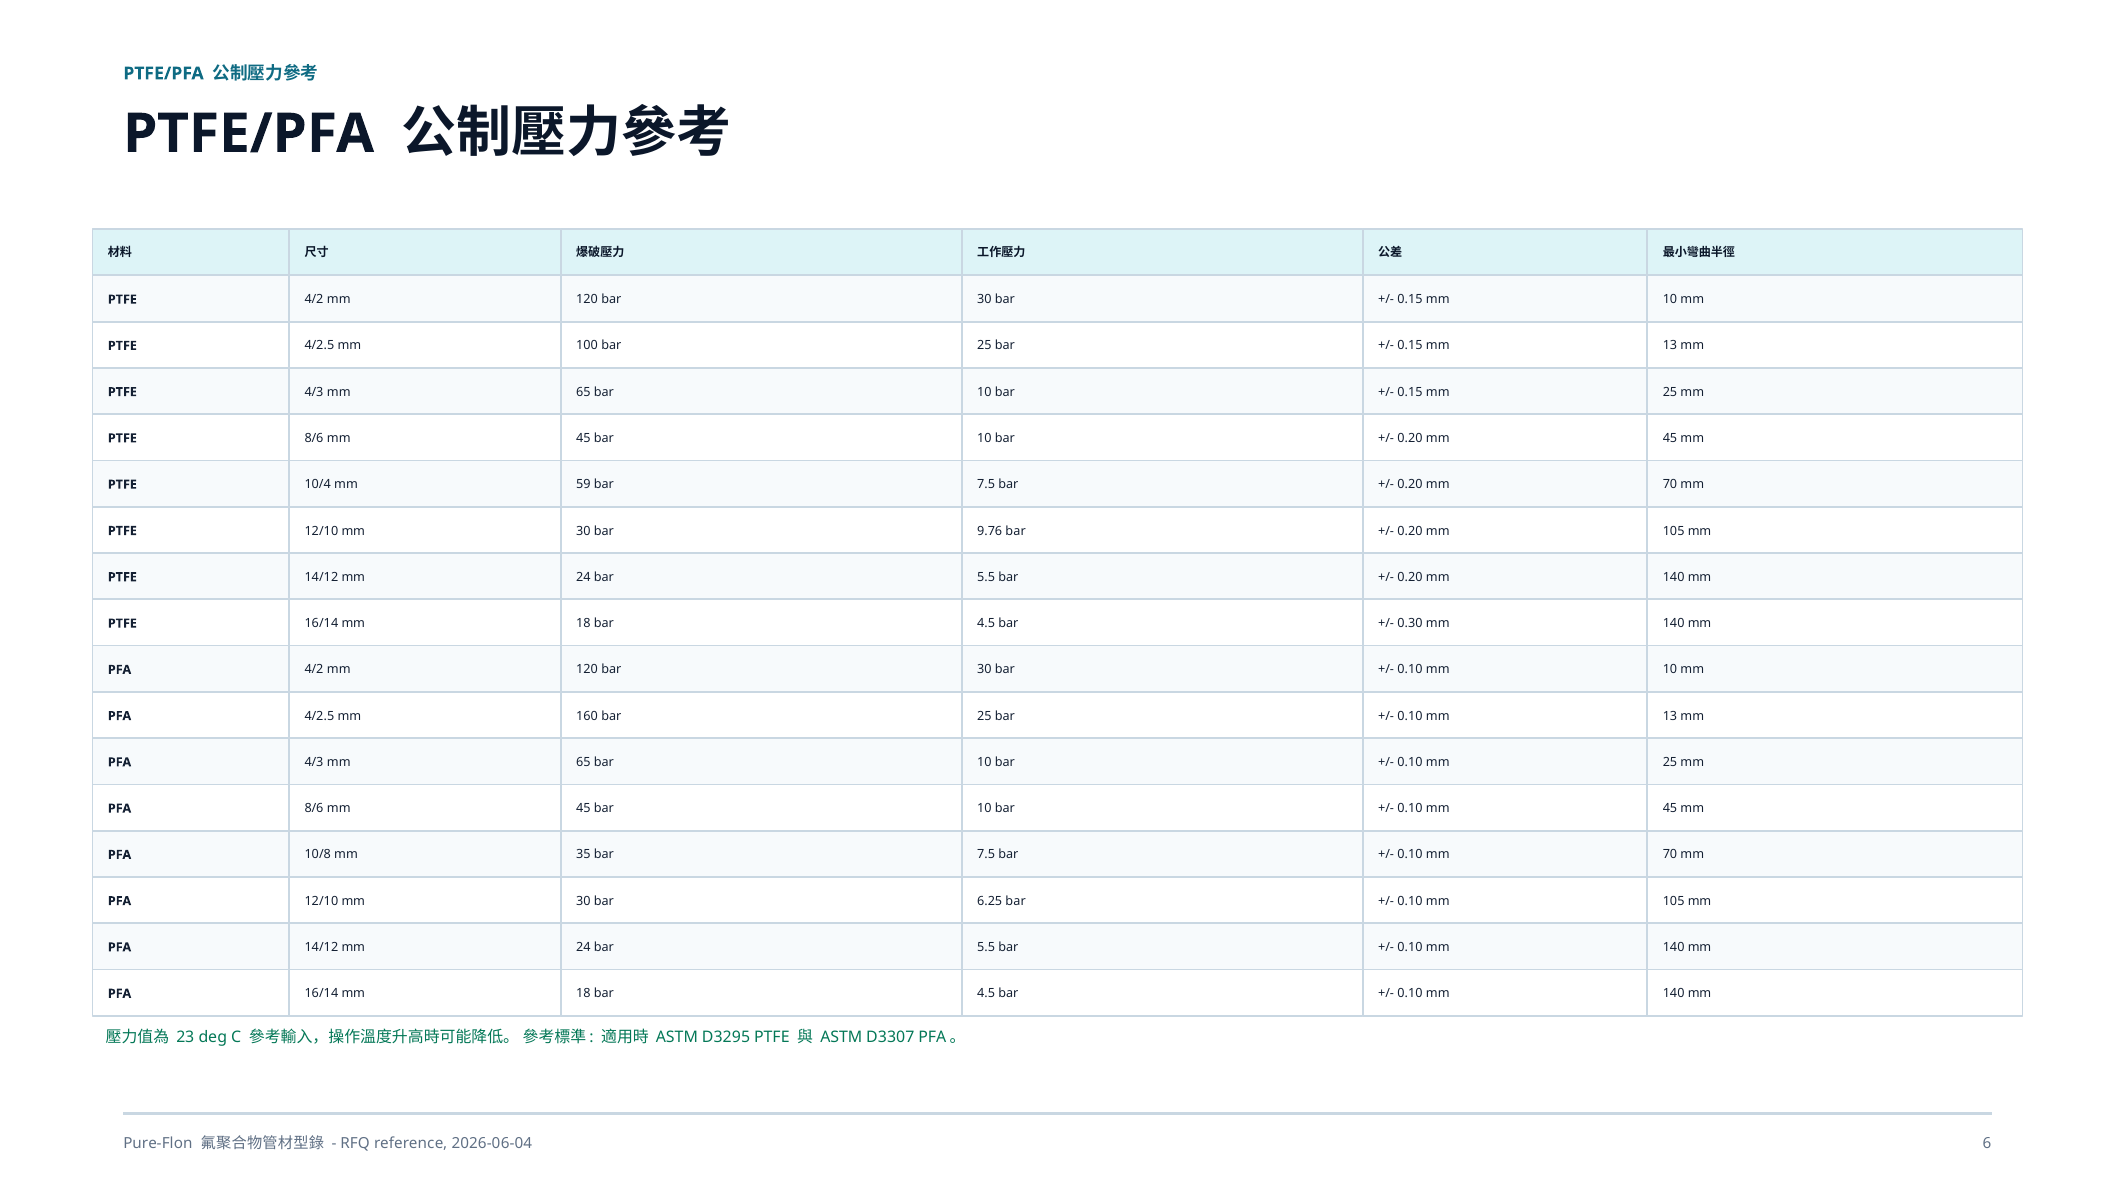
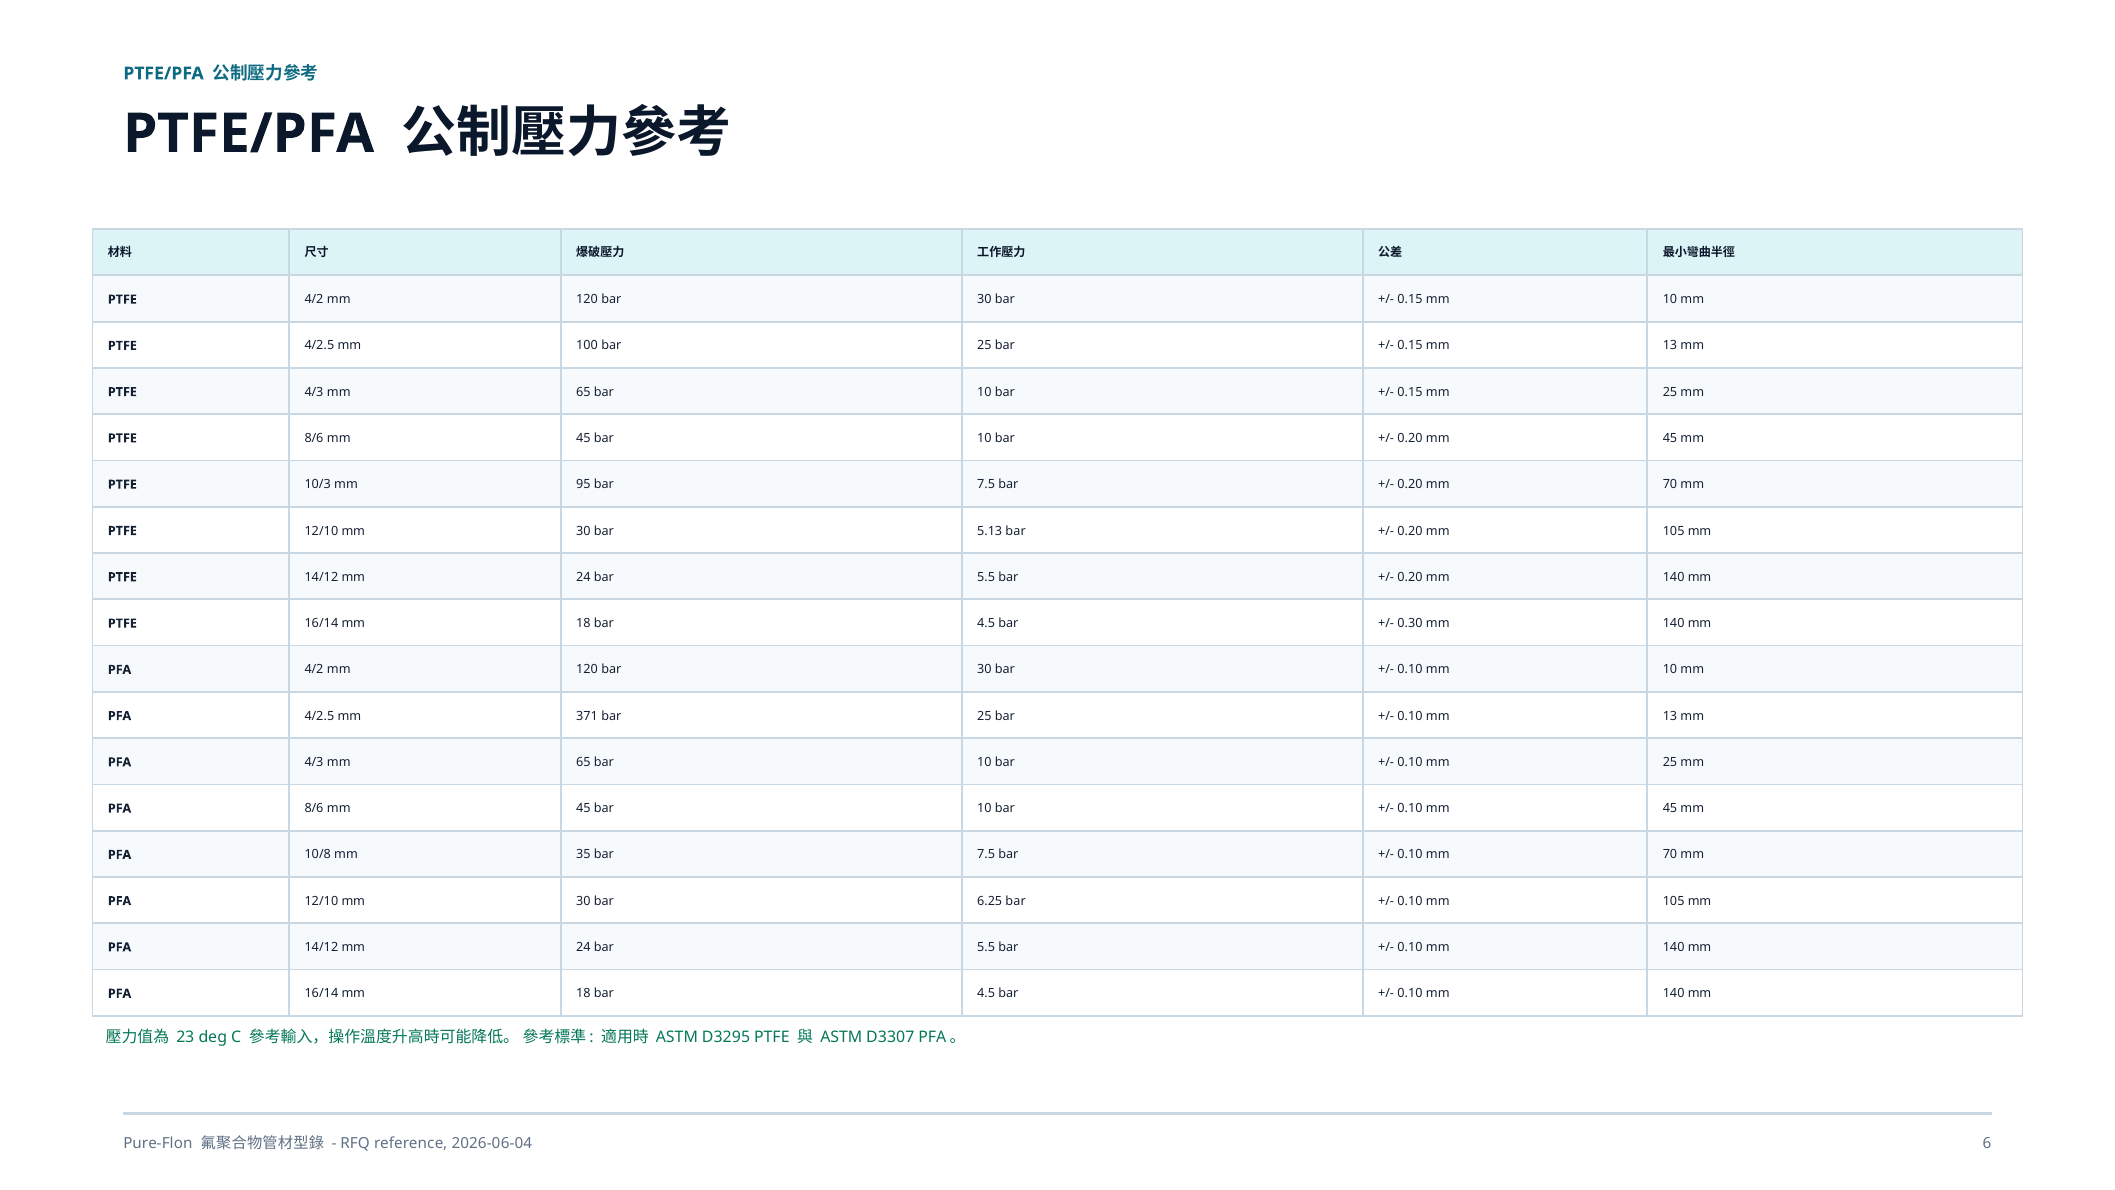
10/4: 10/4 -> 10/3 (318, 484)
59: 59 -> 95 (583, 484)
9.76: 9.76 -> 5.13 (990, 531)
160: 160 -> 371 (587, 716)
